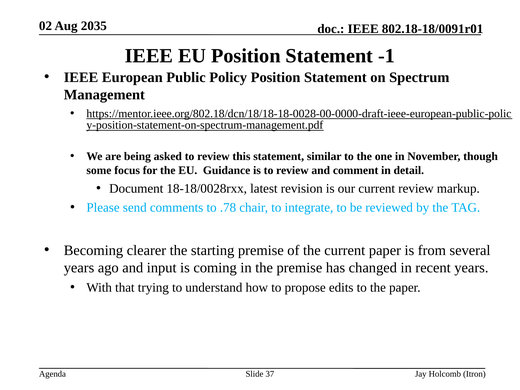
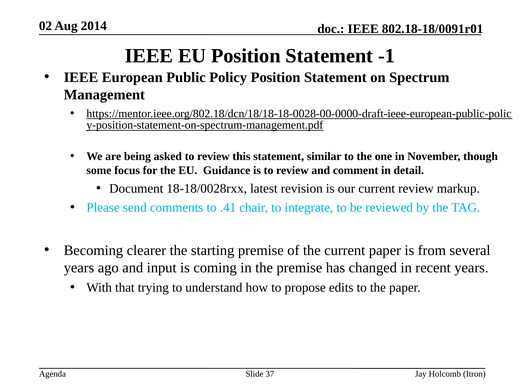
2035: 2035 -> 2014 (94, 26)
.78: .78 -> .41 (228, 208)
